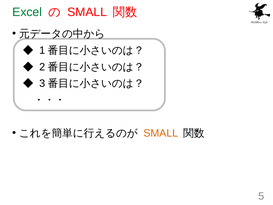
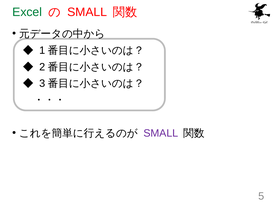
SMALL colour: orange -> purple (161, 133)
